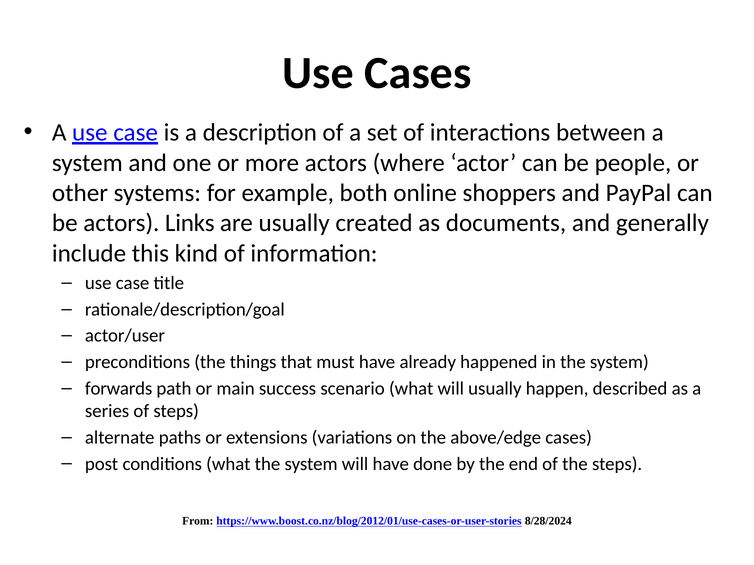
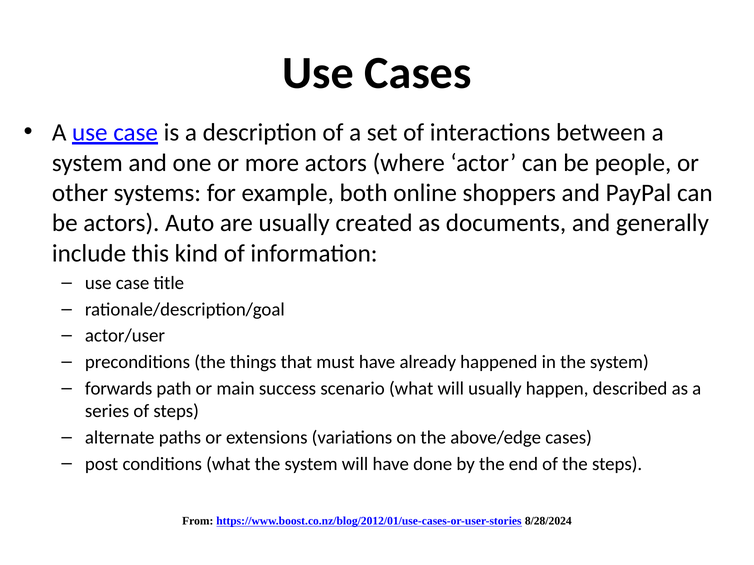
Links: Links -> Auto (190, 223)
